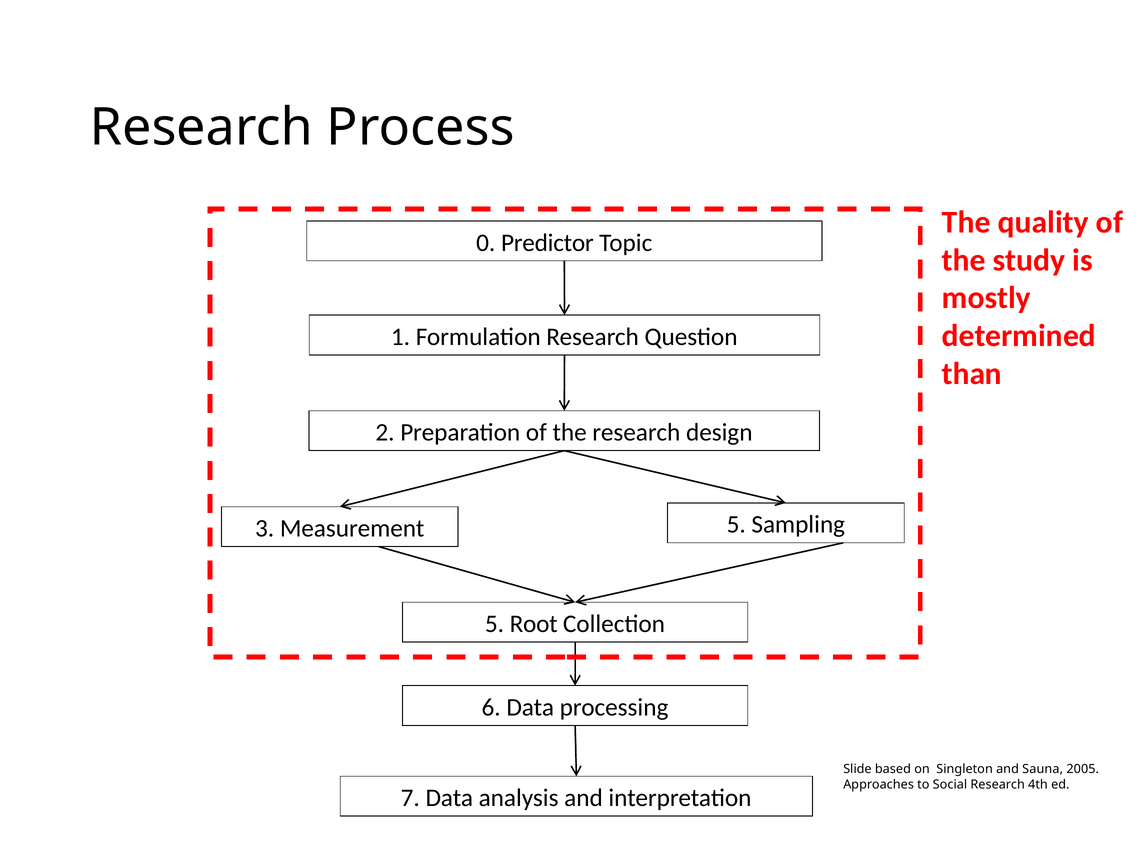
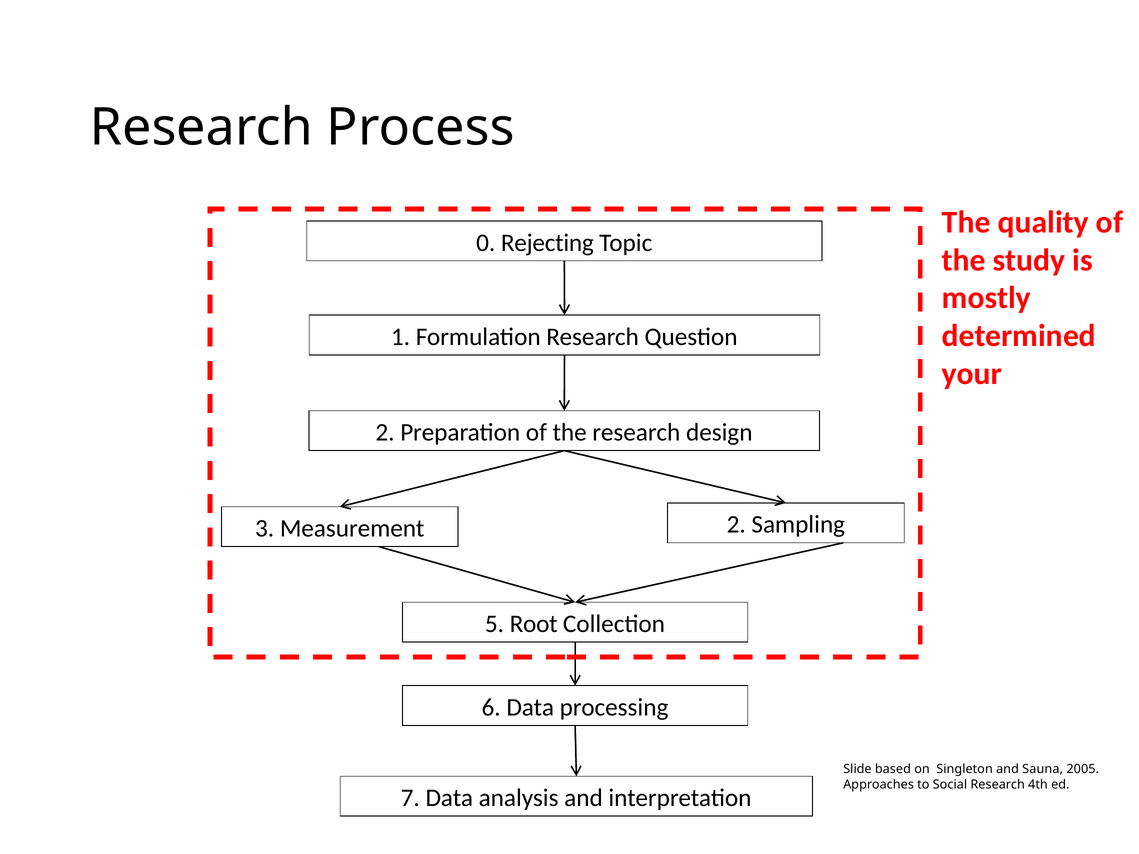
Predictor: Predictor -> Rejecting (547, 243)
than: than -> your (972, 374)
Measurement 5: 5 -> 2 (736, 525)
